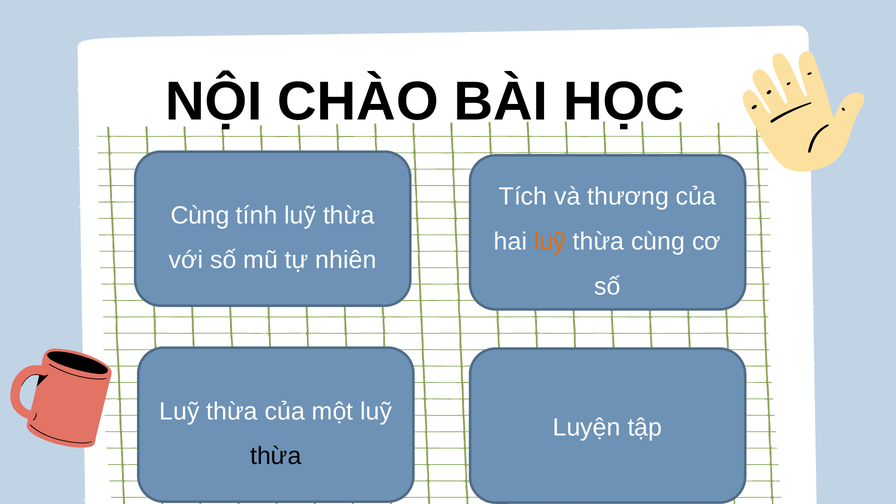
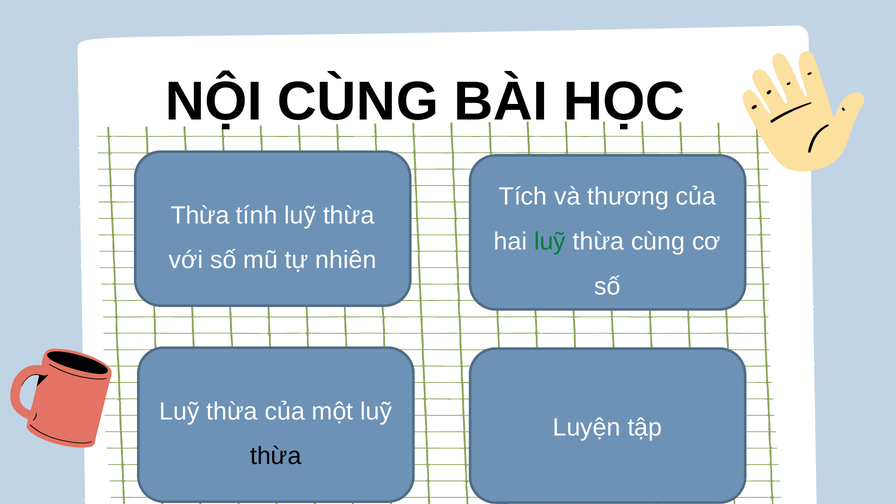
NỘI CHÀO: CHÀO -> CÙNG (358, 101)
Cùng: Cùng -> Thừa (200, 215)
luỹ colour: orange -> green (550, 242)
